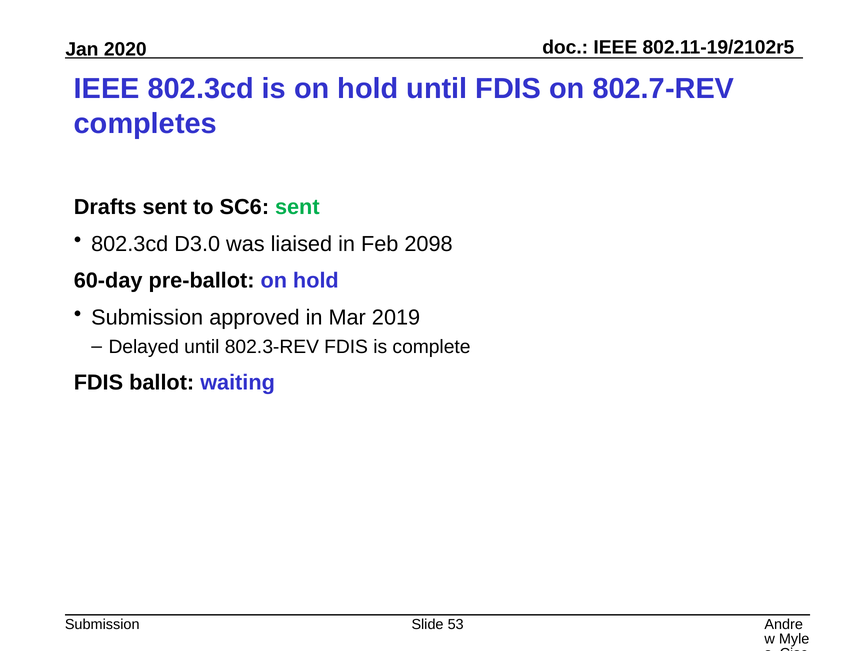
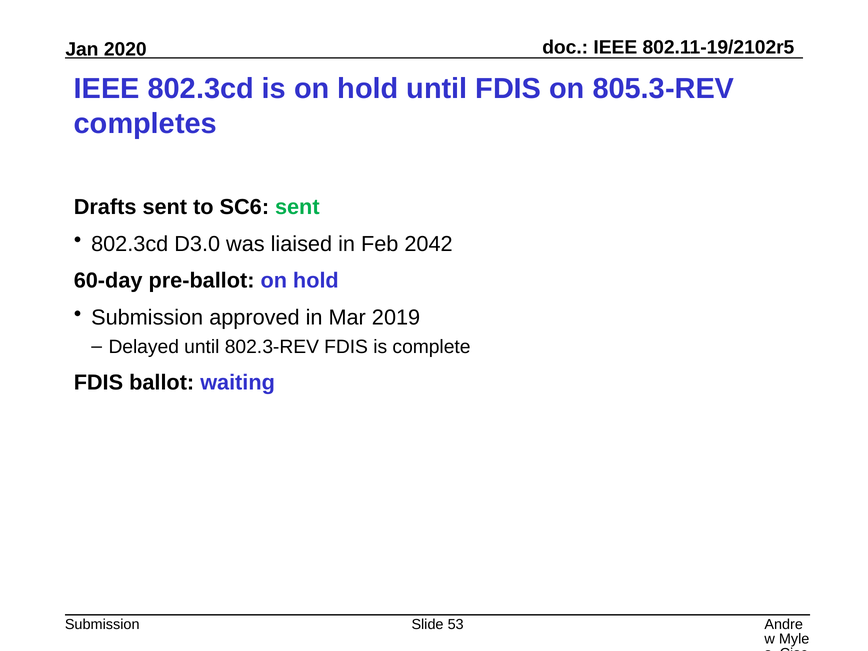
802.7-REV: 802.7-REV -> 805.3-REV (663, 89)
2098: 2098 -> 2042 (429, 244)
